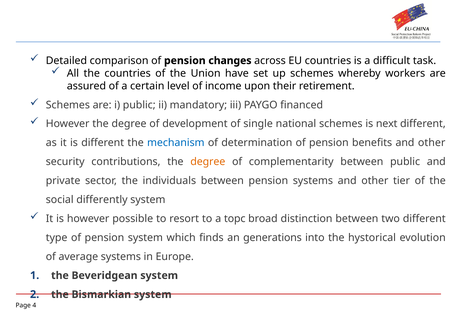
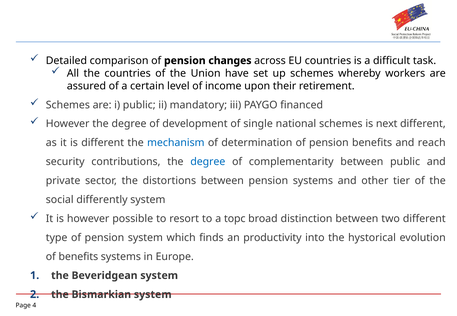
benefits and other: other -> reach (432, 143)
degree colour: orange -> blue (208, 162)
individuals: individuals -> distortions (169, 181)
generations: generations -> productivity (272, 238)
of average: average -> benefits (78, 257)
